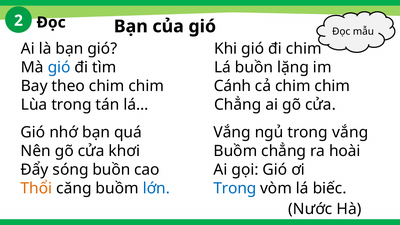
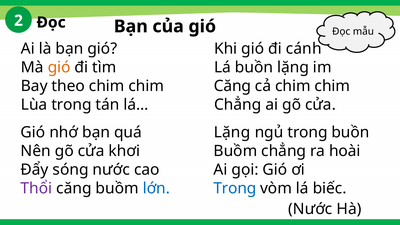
đi chim: chim -> cánh (304, 49)
gió colour: blue -> orange (59, 67)
Cánh: Cánh -> Căng (233, 86)
Vắng: Vắng -> Lặng (232, 132)
trong vắng: vắng -> buồn (350, 132)
sóng buồn: buồn -> nước (111, 170)
Thổi colour: orange -> purple (36, 188)
